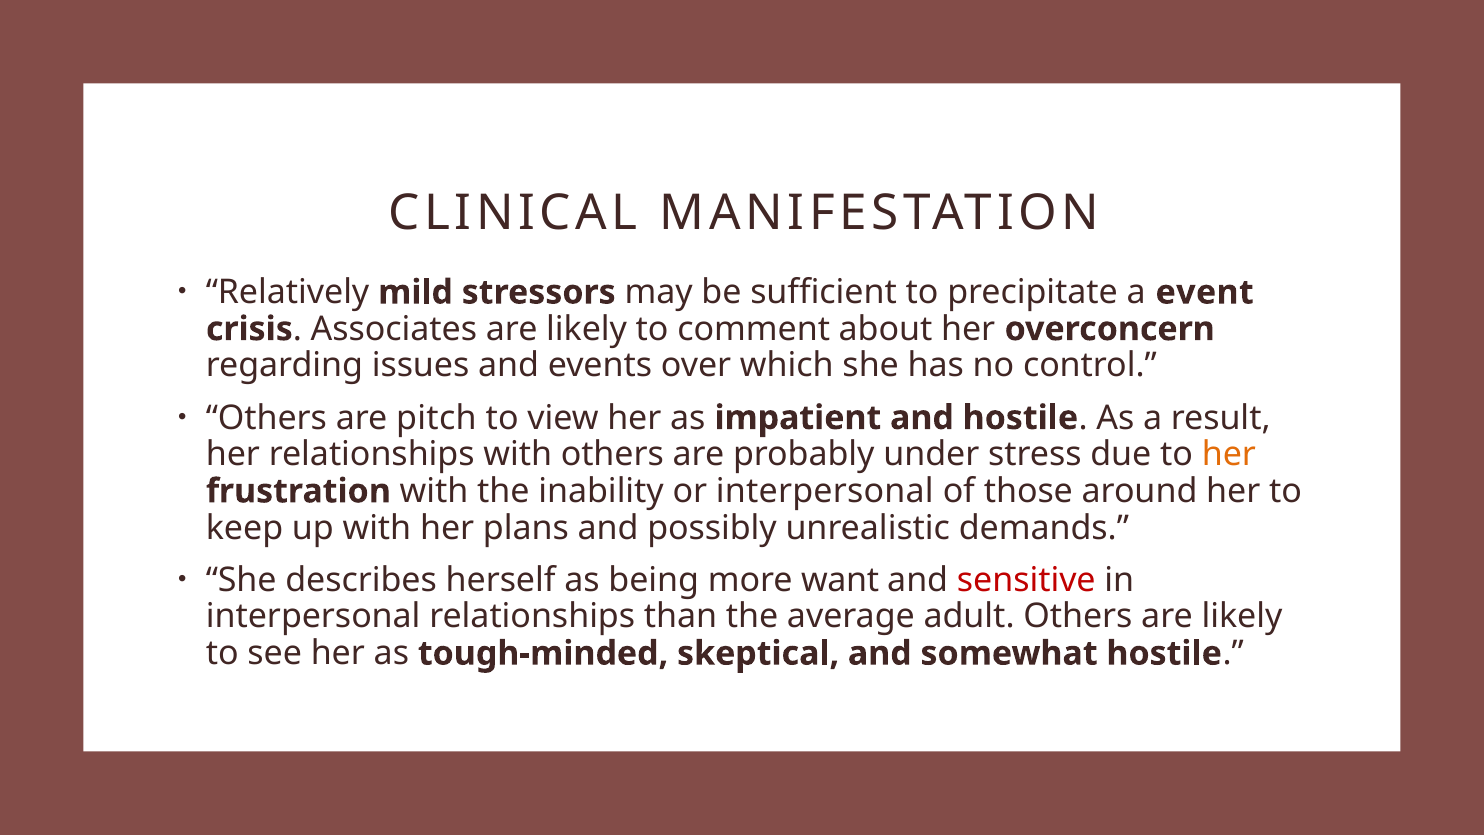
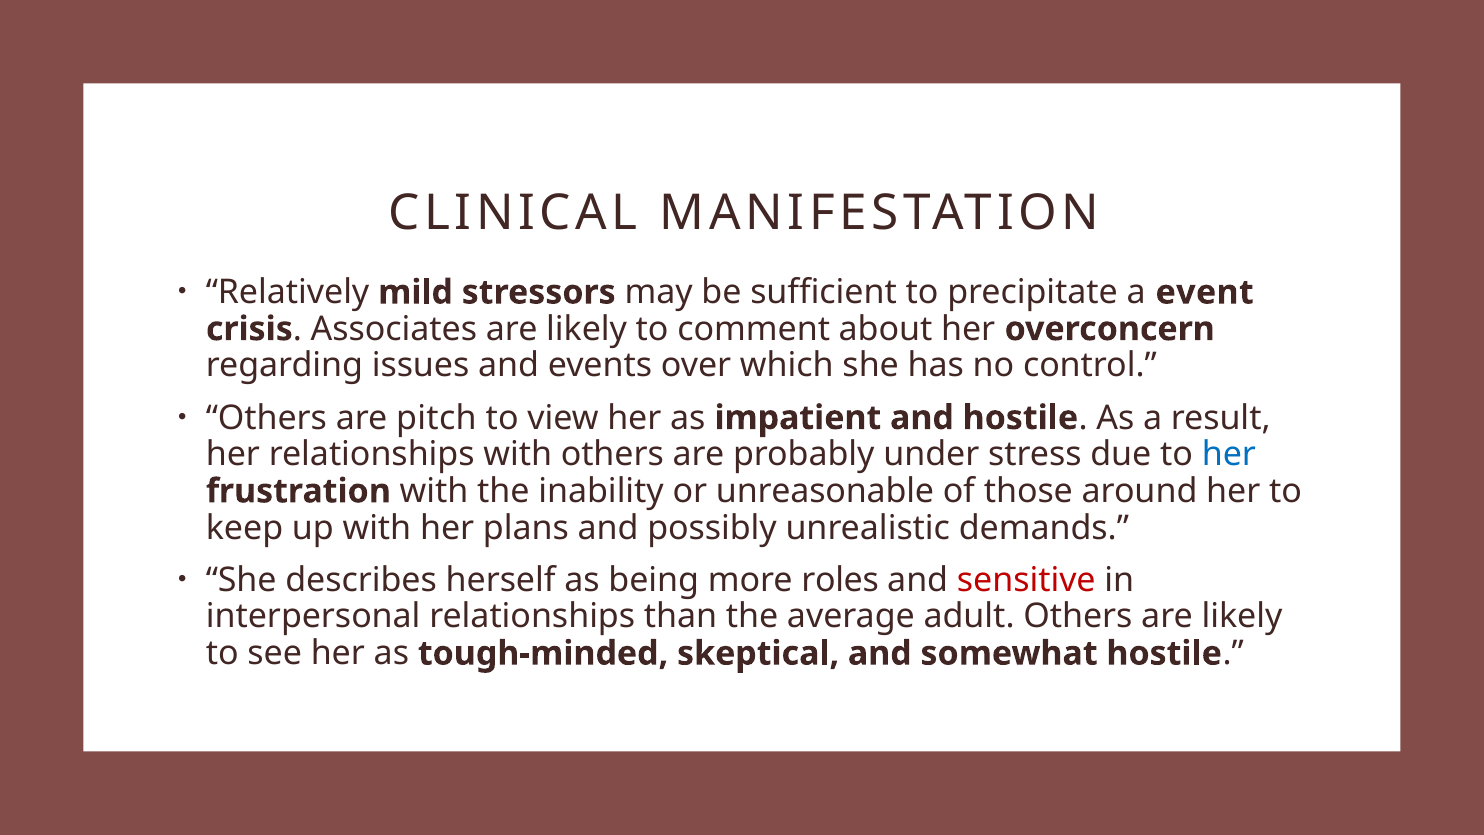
her colour: orange -> blue (1229, 454)
or interpersonal: interpersonal -> unreasonable (825, 491)
want: want -> roles (840, 580)
